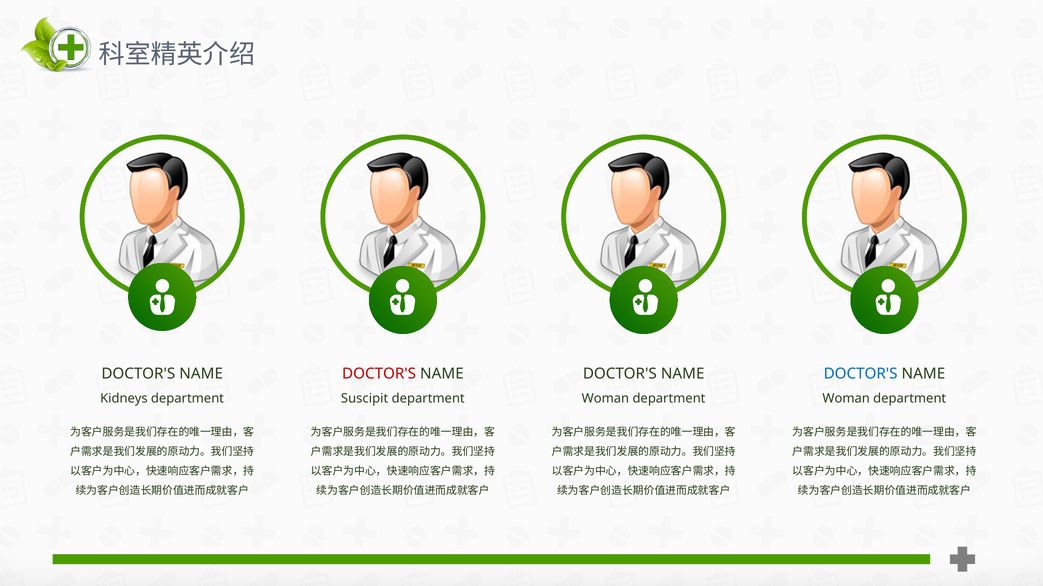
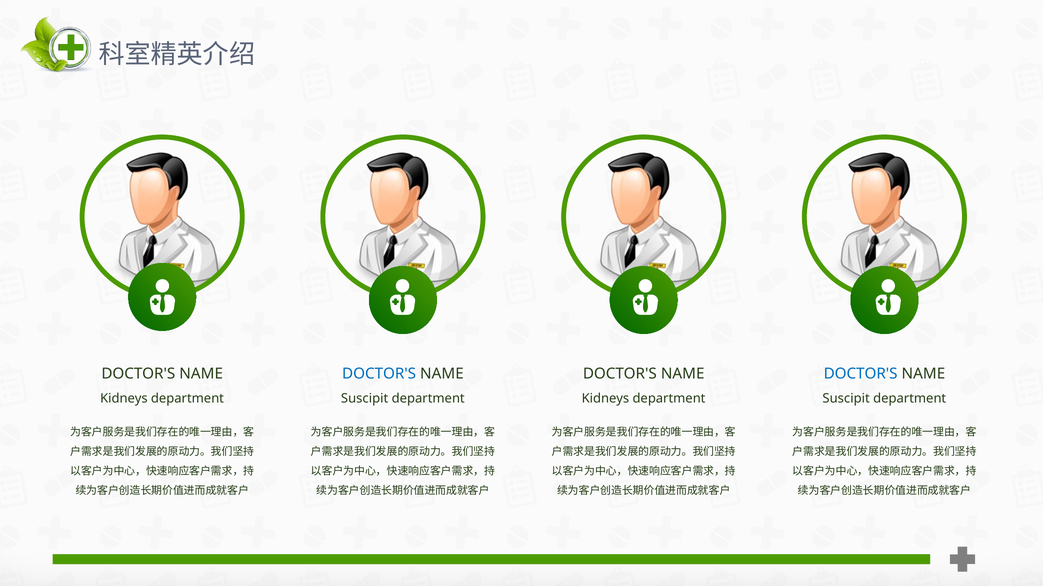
DOCTOR'S colour: red -> blue (379, 374)
Woman: Woman -> Kidneys (605, 399)
Woman: Woman -> Suscipit (846, 399)
